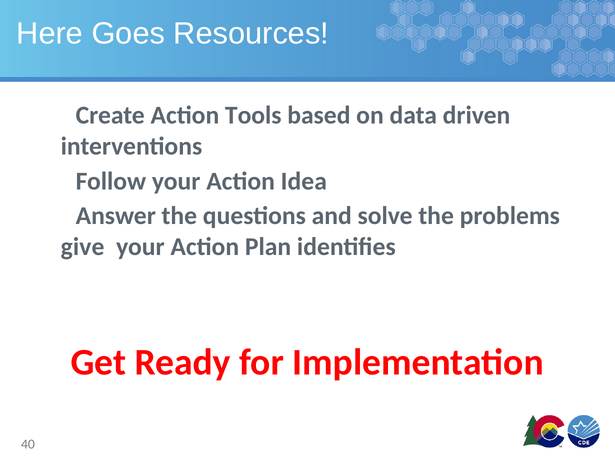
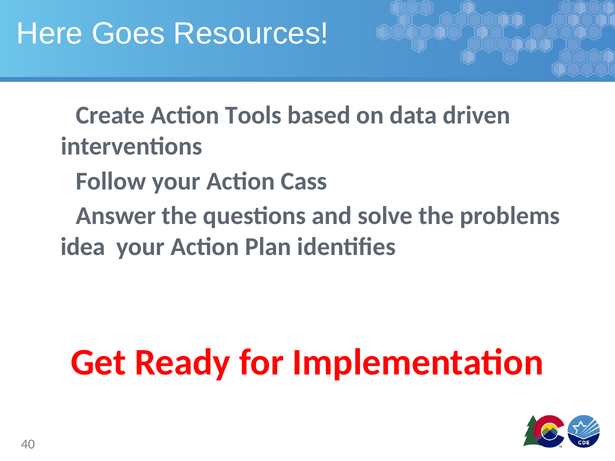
Idea: Idea -> Cass (304, 181)
give: give -> idea (83, 247)
